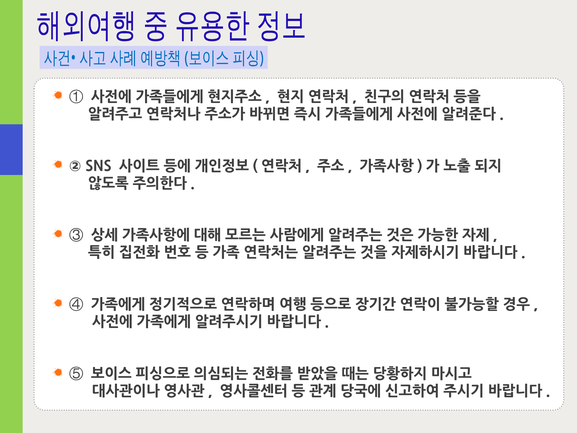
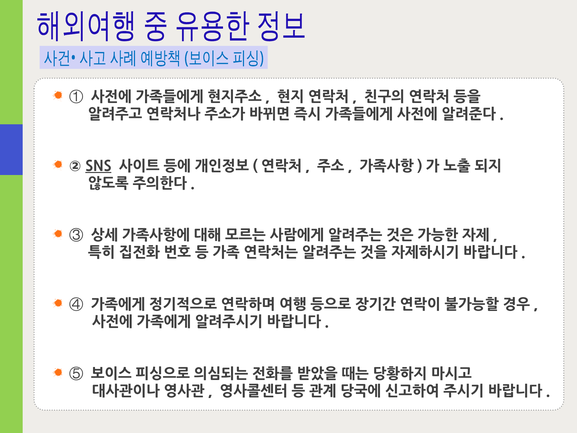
SNS underline: none -> present (98, 166)
